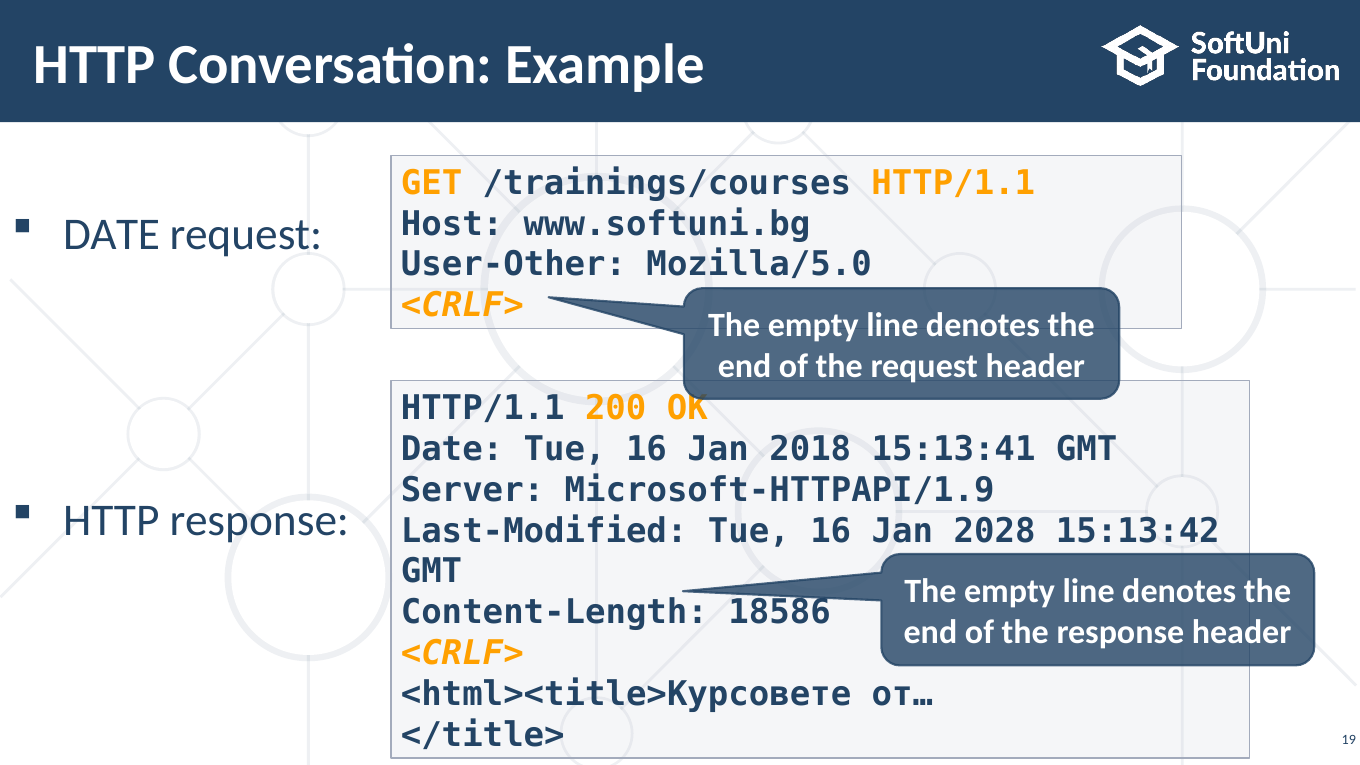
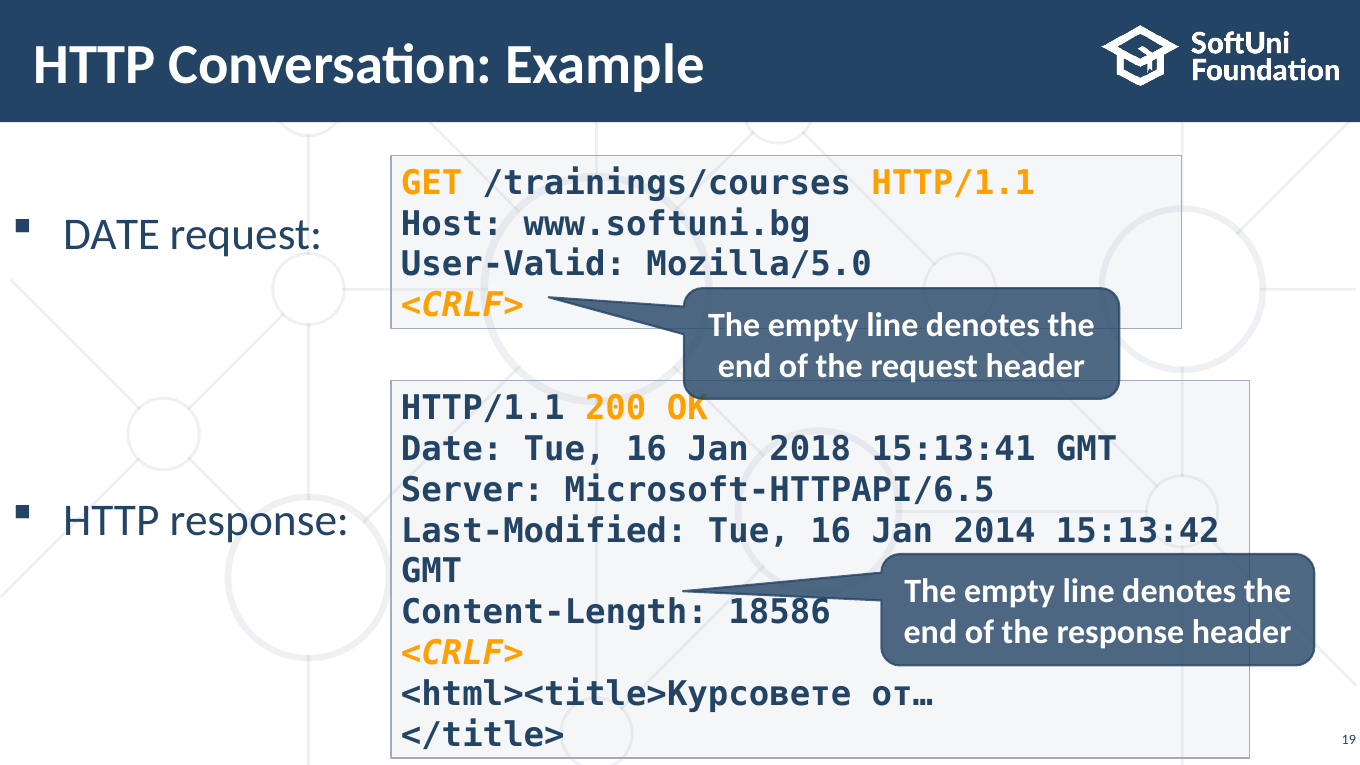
User-Other: User-Other -> User-Valid (514, 265)
Microsoft-HTTPAPI/1.9: Microsoft-HTTPAPI/1.9 -> Microsoft-HTTPAPI/6.5 (780, 490)
2028: 2028 -> 2014 (995, 531)
